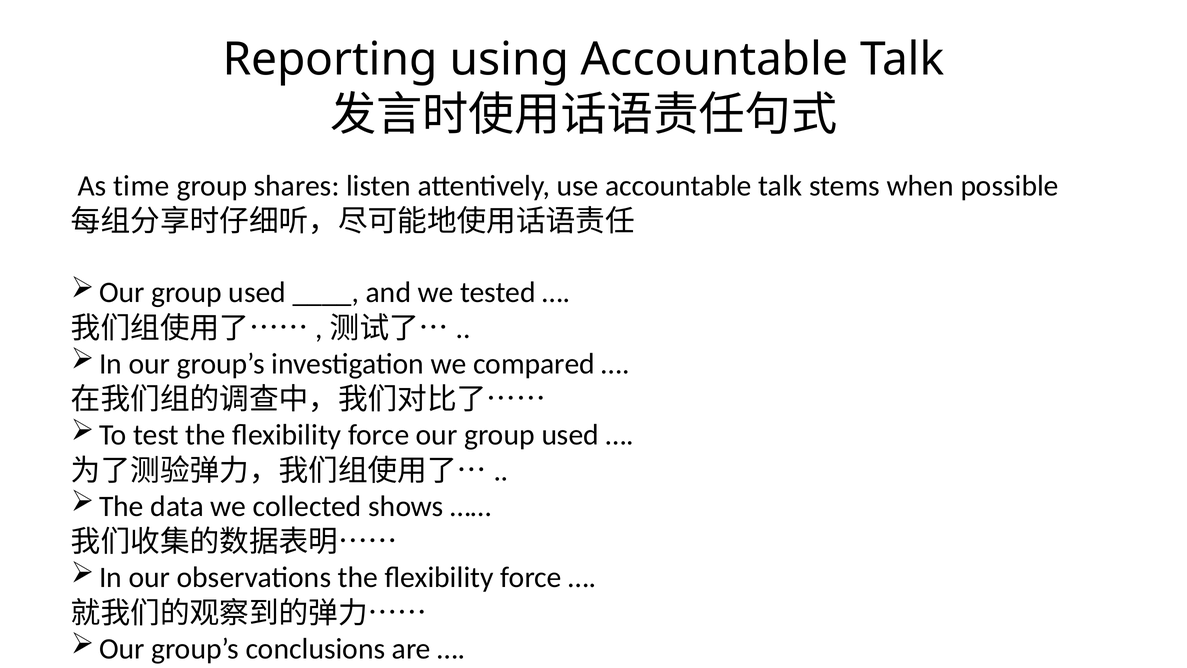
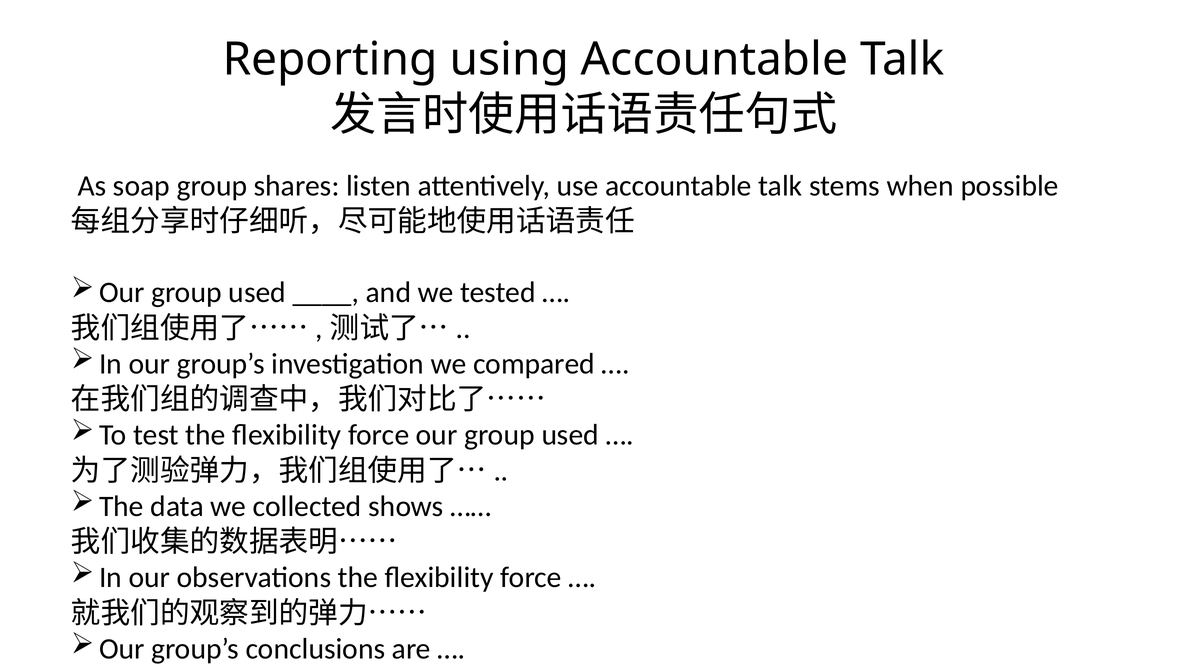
time: time -> soap (141, 186)
